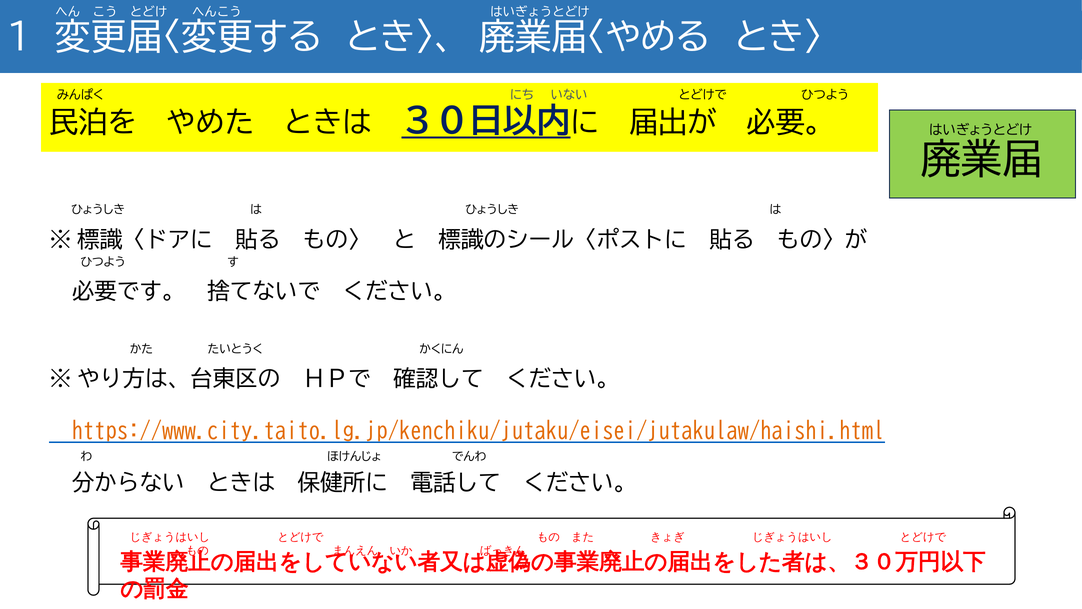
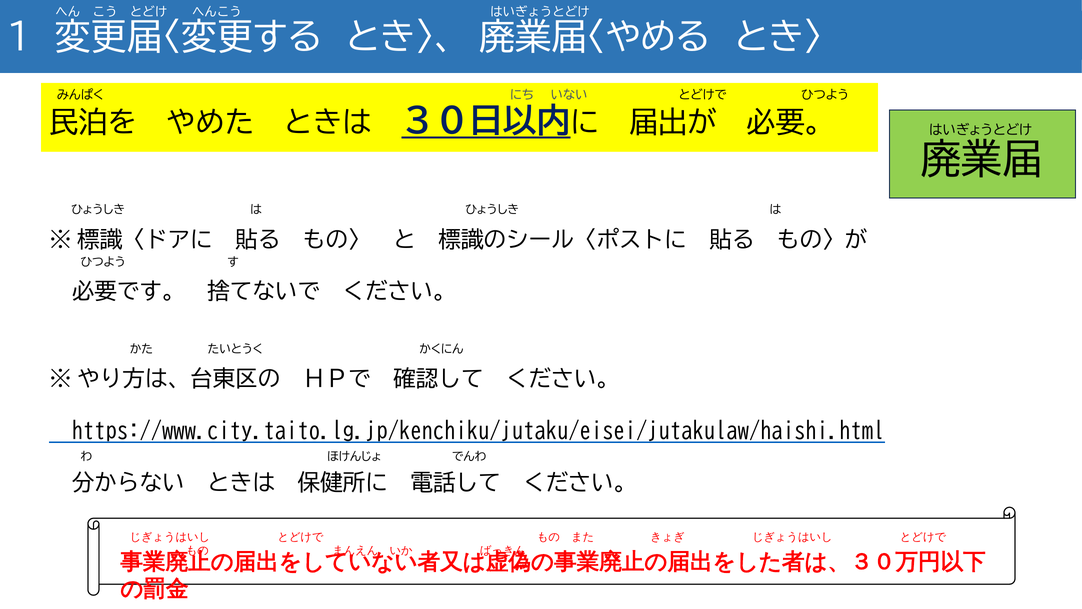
https://www.city.taito.lg.jp/kenchiku/jutaku/eisei/jutakulaw/haishi.html colour: orange -> black (478, 431)
